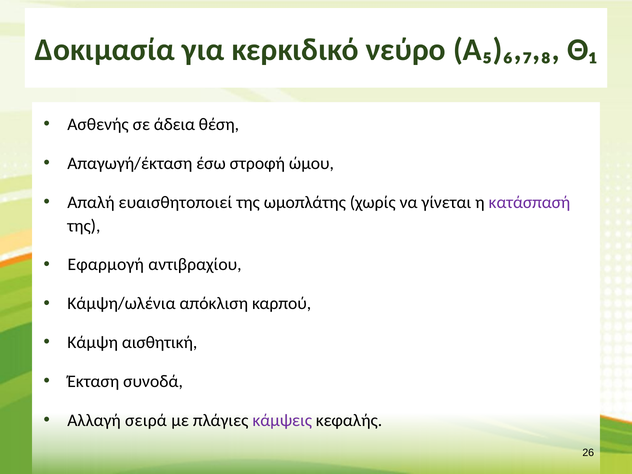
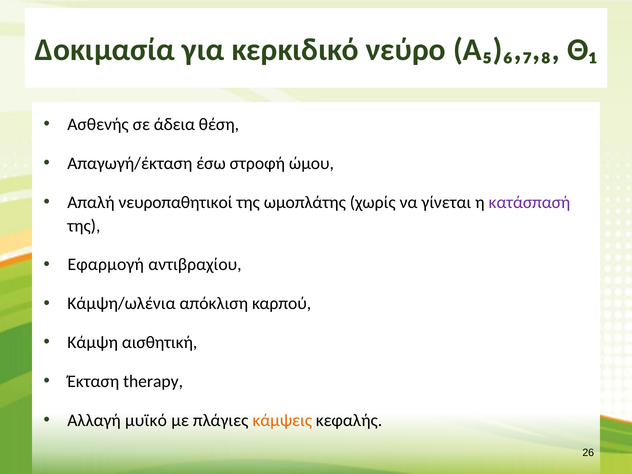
ευαισθητοποιεί: ευαισθητοποιεί -> νευροπαθητικοί (176, 203)
συνοδά: συνοδά -> therapy (153, 382)
σειρά: σειρά -> μυϊκό (146, 421)
κάμψεις colour: purple -> orange (282, 421)
